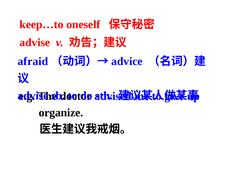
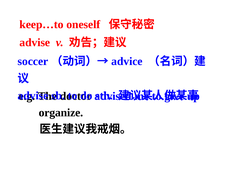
afraid: afraid -> soccer (33, 61)
